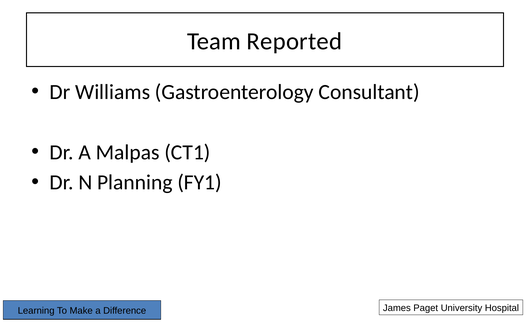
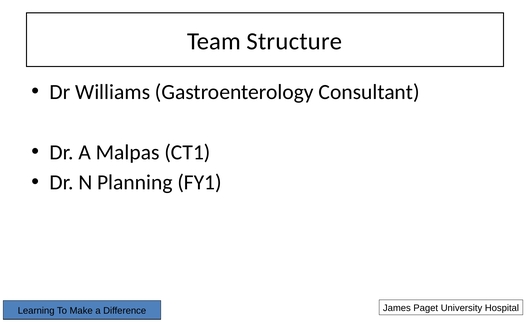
Reported: Reported -> Structure (294, 41)
